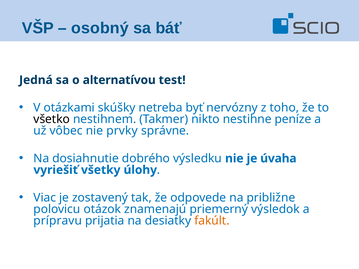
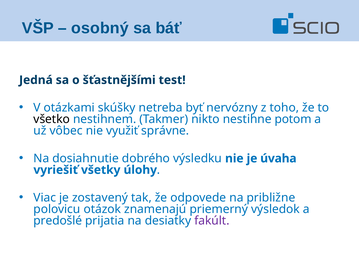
alternatívou: alternatívou -> šťastnějšími (119, 80)
peníze: peníze -> potom (293, 119)
prvky: prvky -> využiť (122, 131)
prípravu: prípravu -> predošlé (58, 221)
fakúlt colour: orange -> purple (212, 221)
